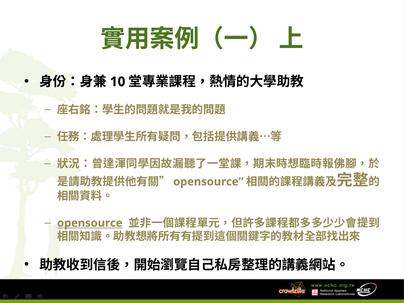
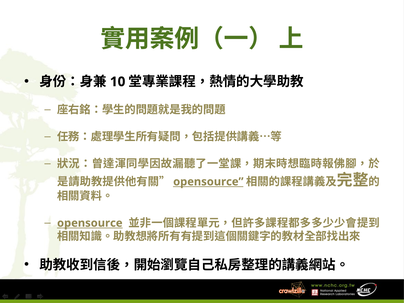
opensource underline: none -> present (208, 182)
